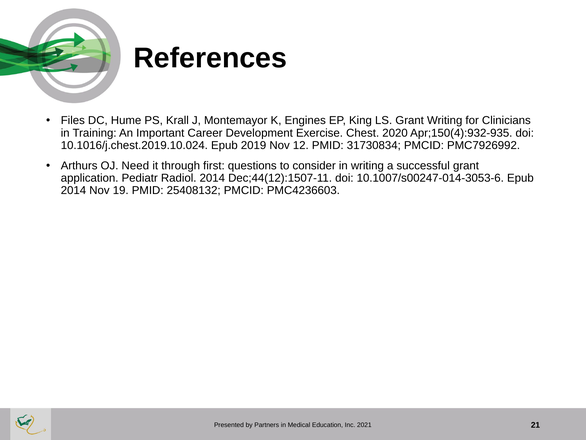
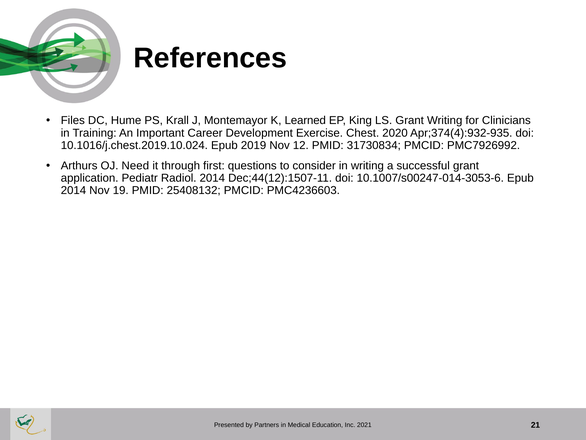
Engines: Engines -> Learned (305, 120)
Apr;150(4):932-935: Apr;150(4):932-935 -> Apr;374(4):932-935 (461, 133)
